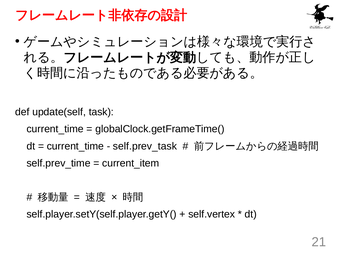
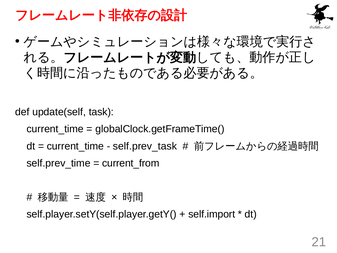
current_item: current_item -> current_from (131, 163)
self.vertex: self.vertex -> self.import (212, 214)
